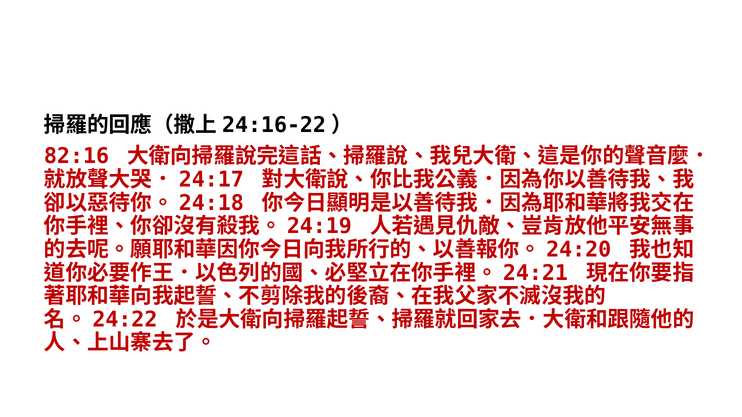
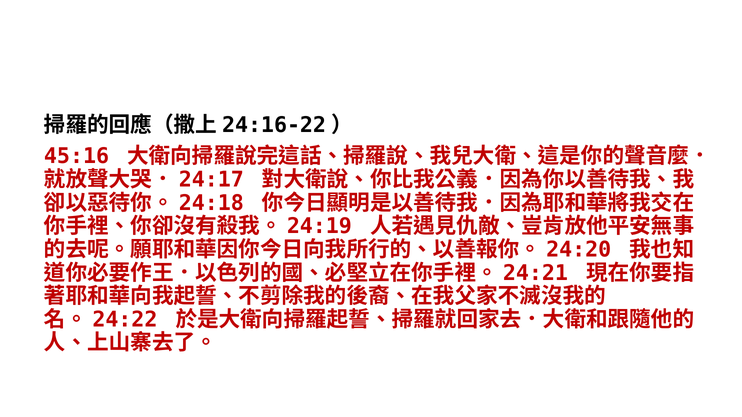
82:16: 82:16 -> 45:16 (77, 156)
